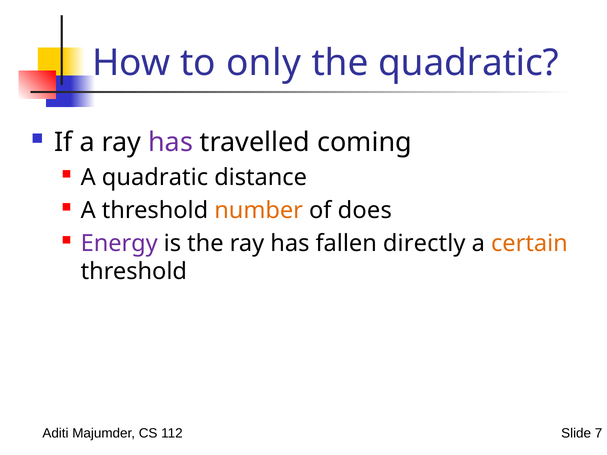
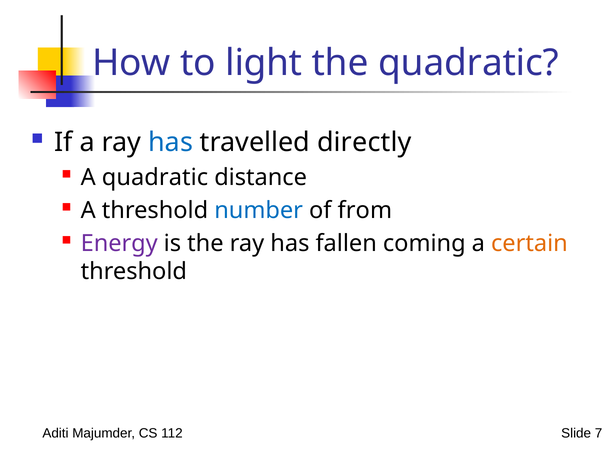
only: only -> light (264, 63)
has colour: purple -> blue (171, 143)
coming: coming -> directly (364, 143)
number colour: orange -> blue (259, 210)
does: does -> from (365, 210)
directly: directly -> coming (424, 244)
